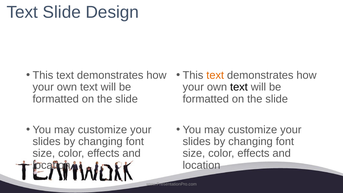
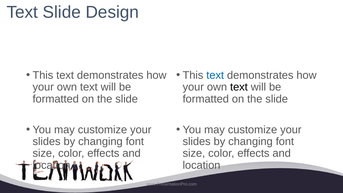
text colour: orange -> blue (215, 75)
